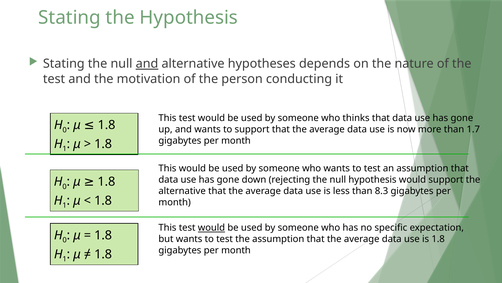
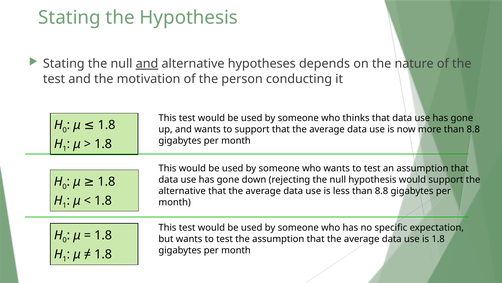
more than 1.7: 1.7 -> 8.8 (473, 129)
less than 8.3: 8.3 -> 8.8 (382, 191)
would underline: present -> none (211, 227)
